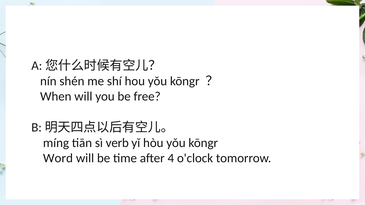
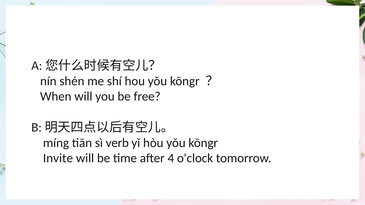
Word: Word -> Invite (58, 158)
